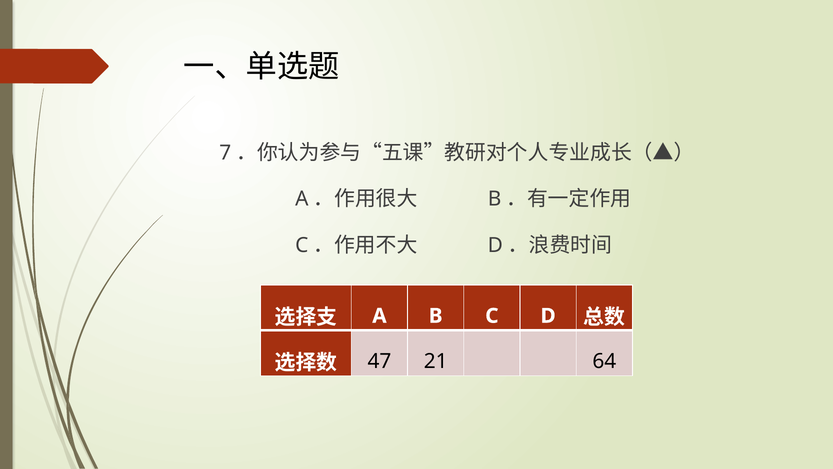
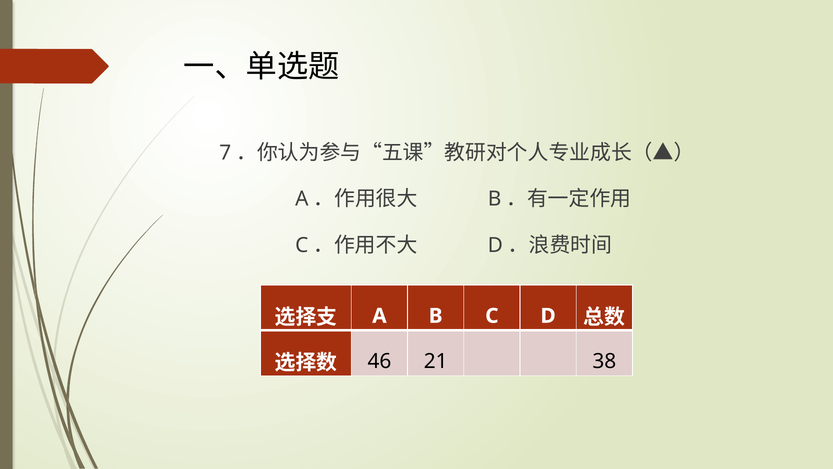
47: 47 -> 46 (379, 361)
64: 64 -> 38 (604, 361)
